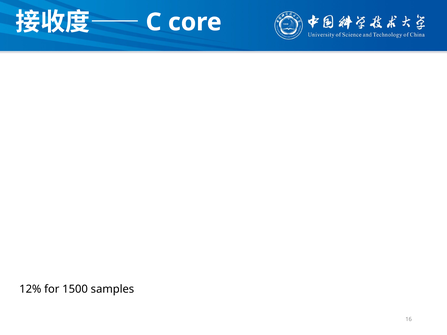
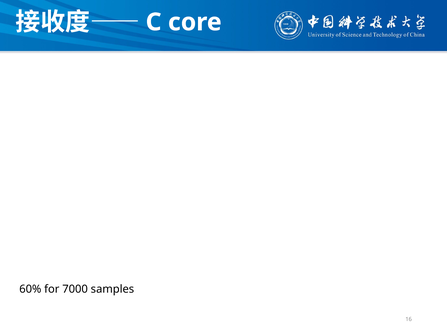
12%: 12% -> 60% (30, 290)
1500: 1500 -> 7000 (75, 290)
